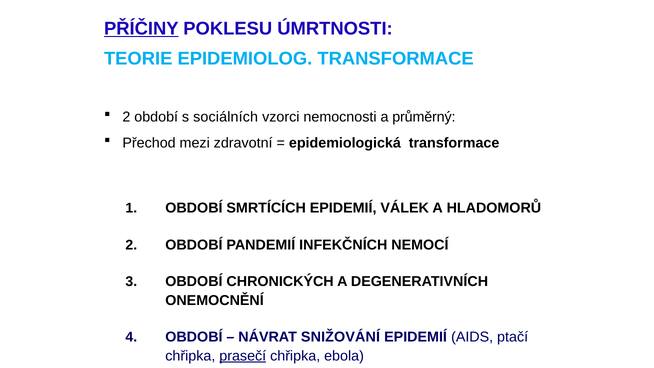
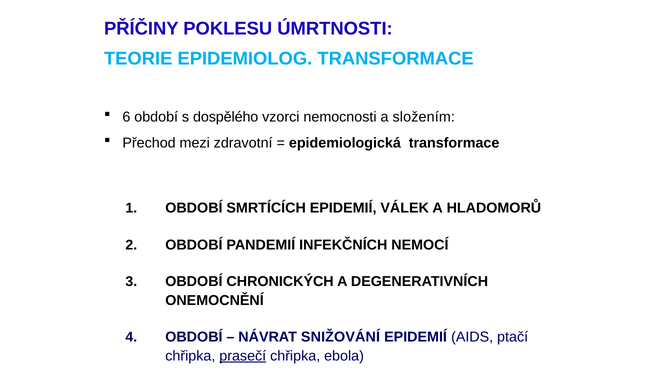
PŘÍČINY underline: present -> none (141, 29)
2: 2 -> 6 (126, 117)
sociálních: sociálních -> dospělého (226, 117)
průměrný: průměrný -> složením (424, 117)
